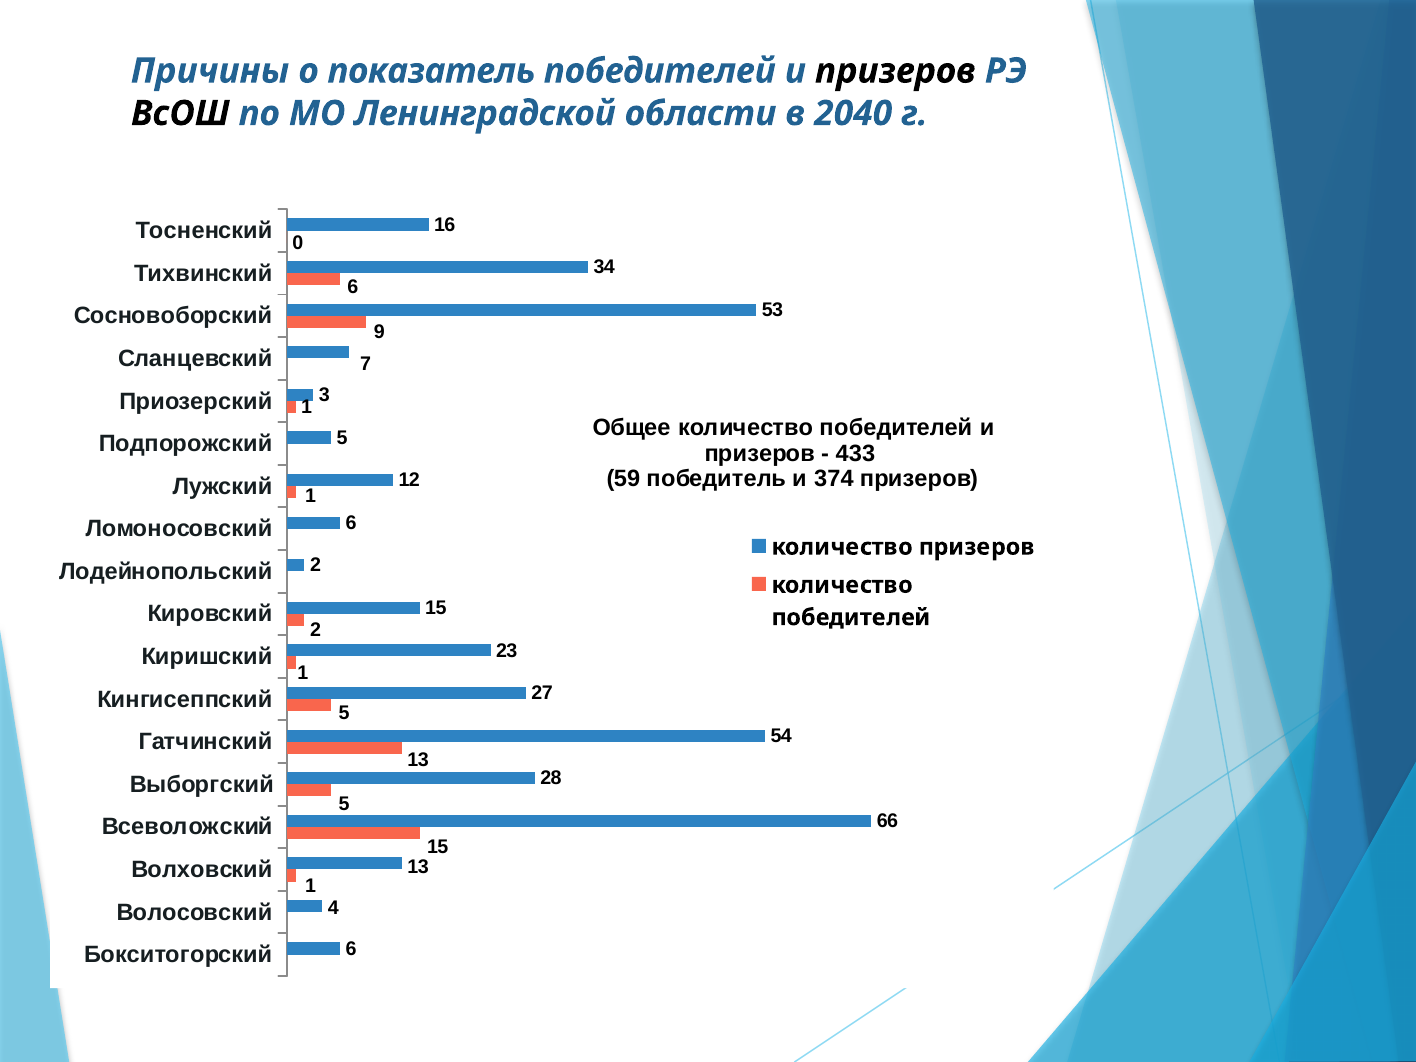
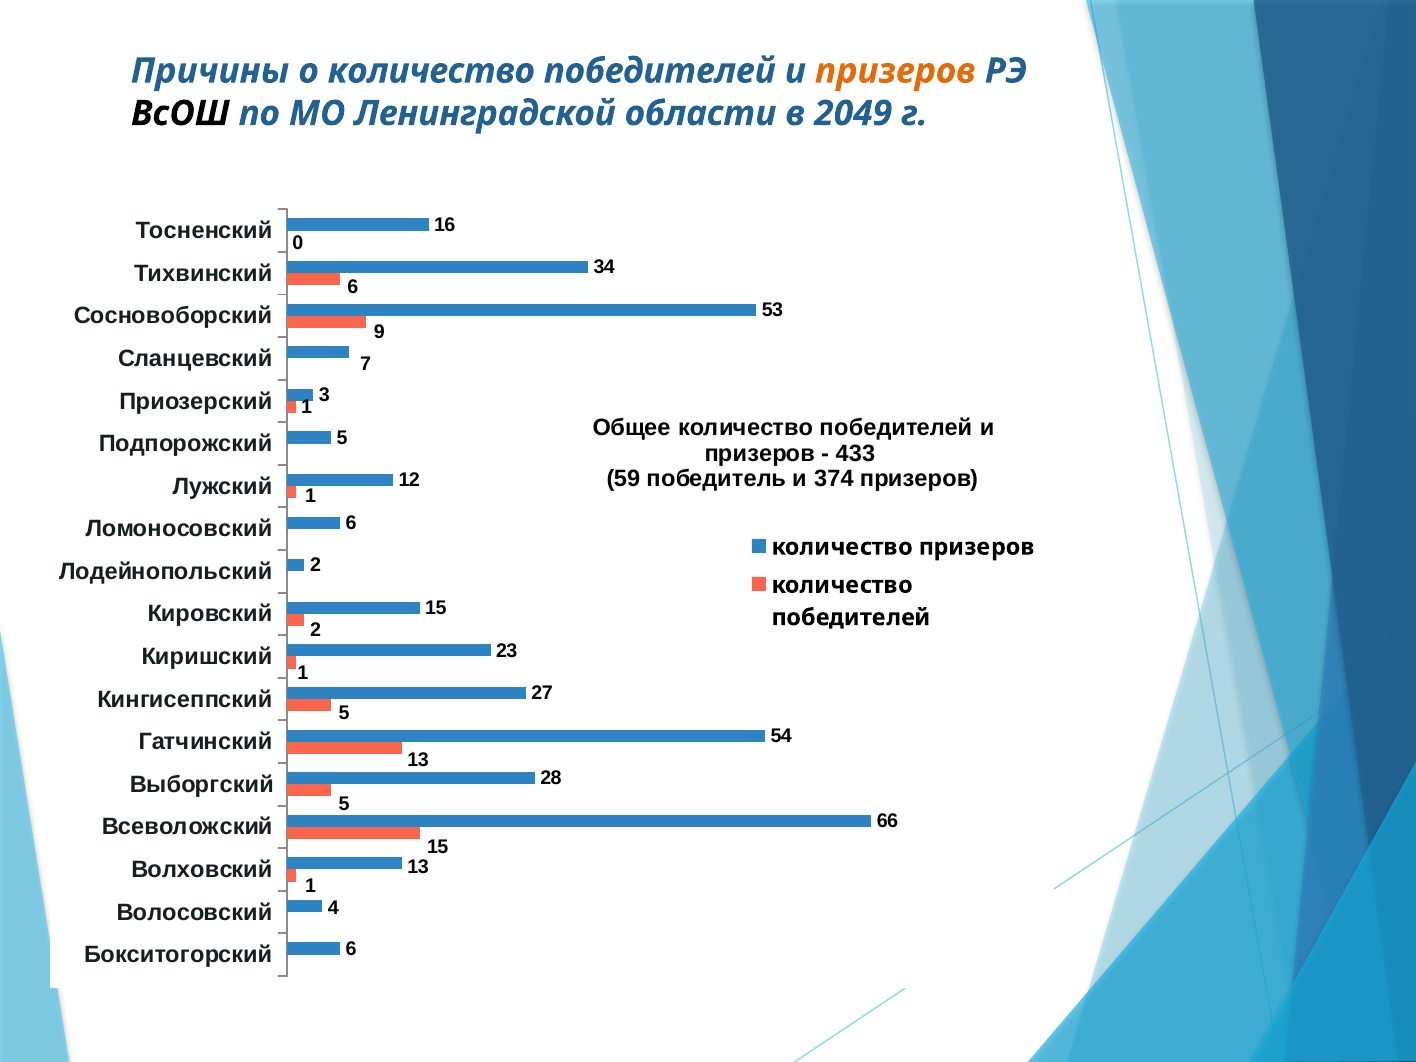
о показатель: показатель -> количество (431, 71)
призеров colour: black -> orange (895, 71)
2040: 2040 -> 2049 (853, 113)
